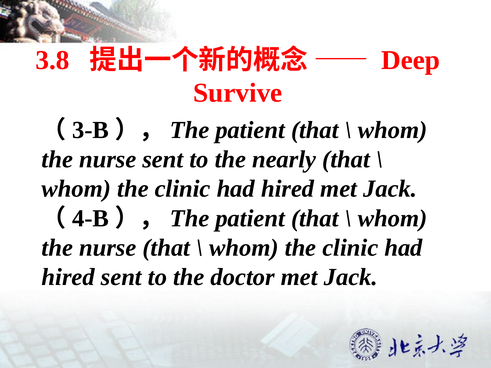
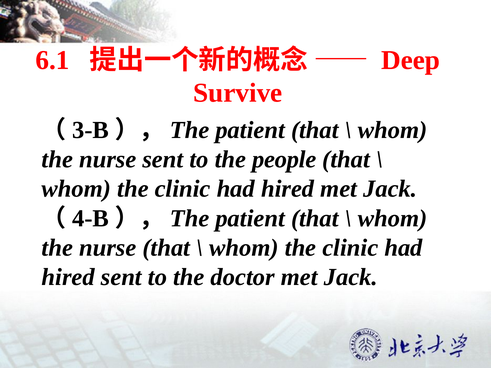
3.8: 3.8 -> 6.1 (53, 60)
nearly: nearly -> people (284, 160)
